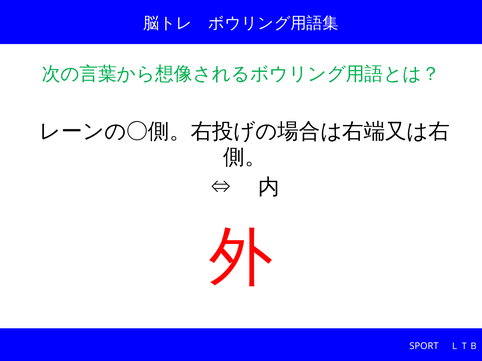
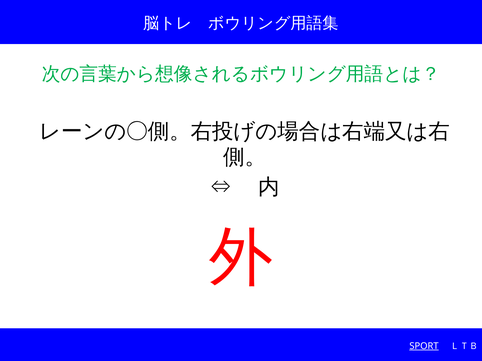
SPORT underline: none -> present (424, 346)
